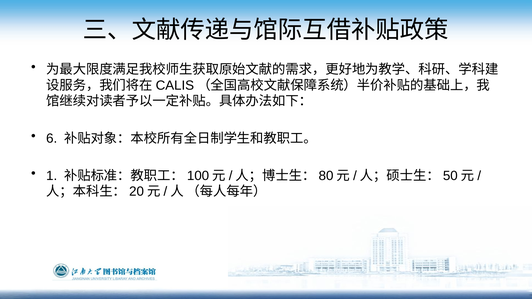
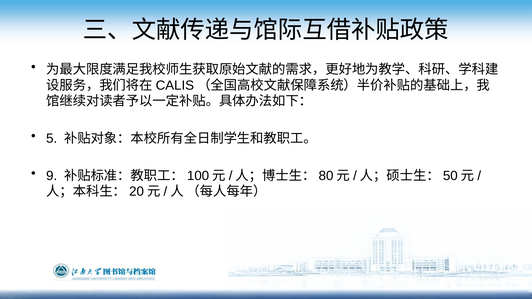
6: 6 -> 5 (52, 139)
1: 1 -> 9 (52, 176)
